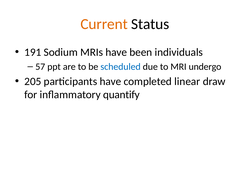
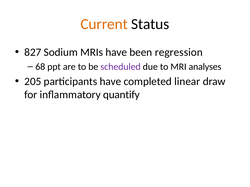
191: 191 -> 827 (33, 52)
individuals: individuals -> regression (179, 52)
57: 57 -> 68 (40, 67)
scheduled colour: blue -> purple (121, 67)
undergo: undergo -> analyses (205, 67)
